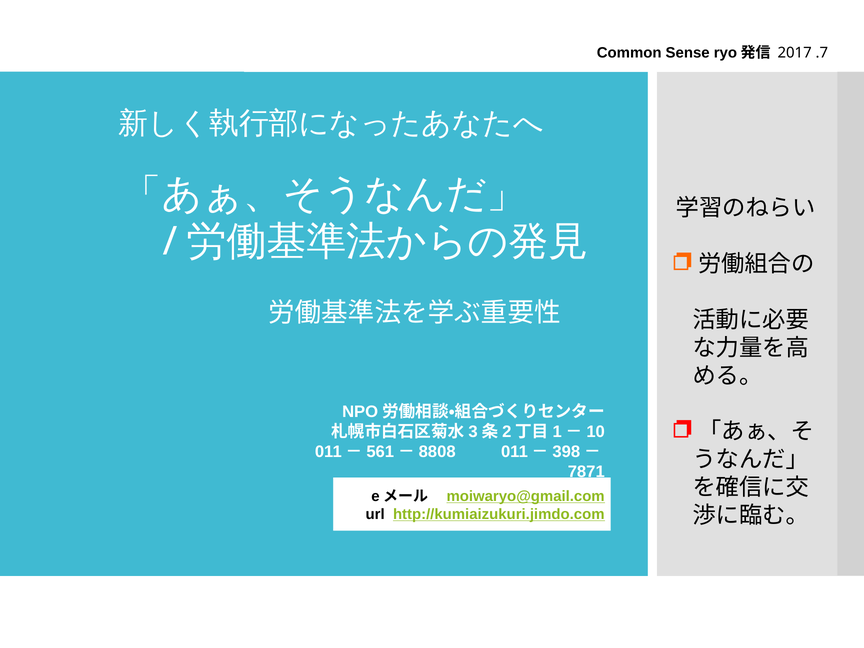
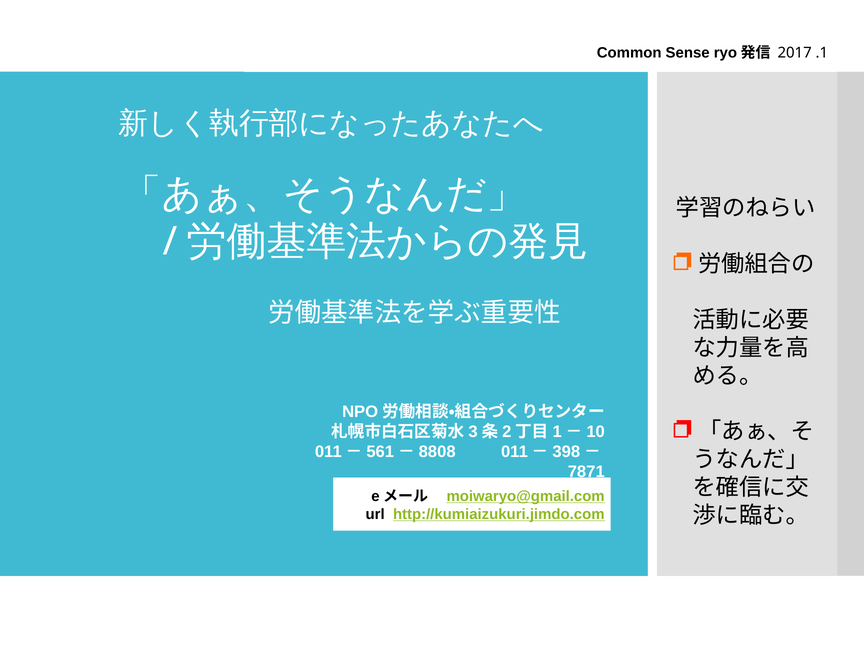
.7: .7 -> .1 (822, 53)
